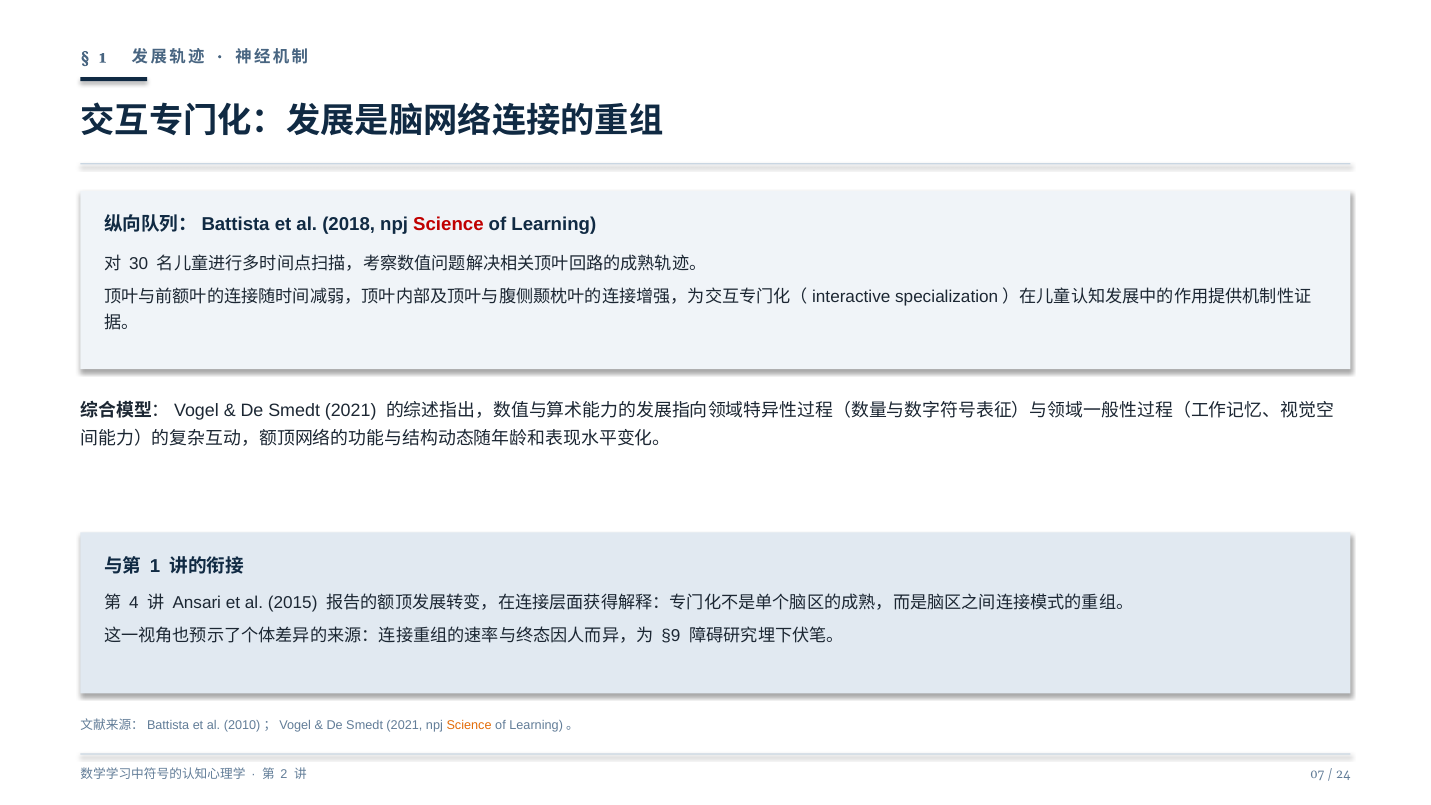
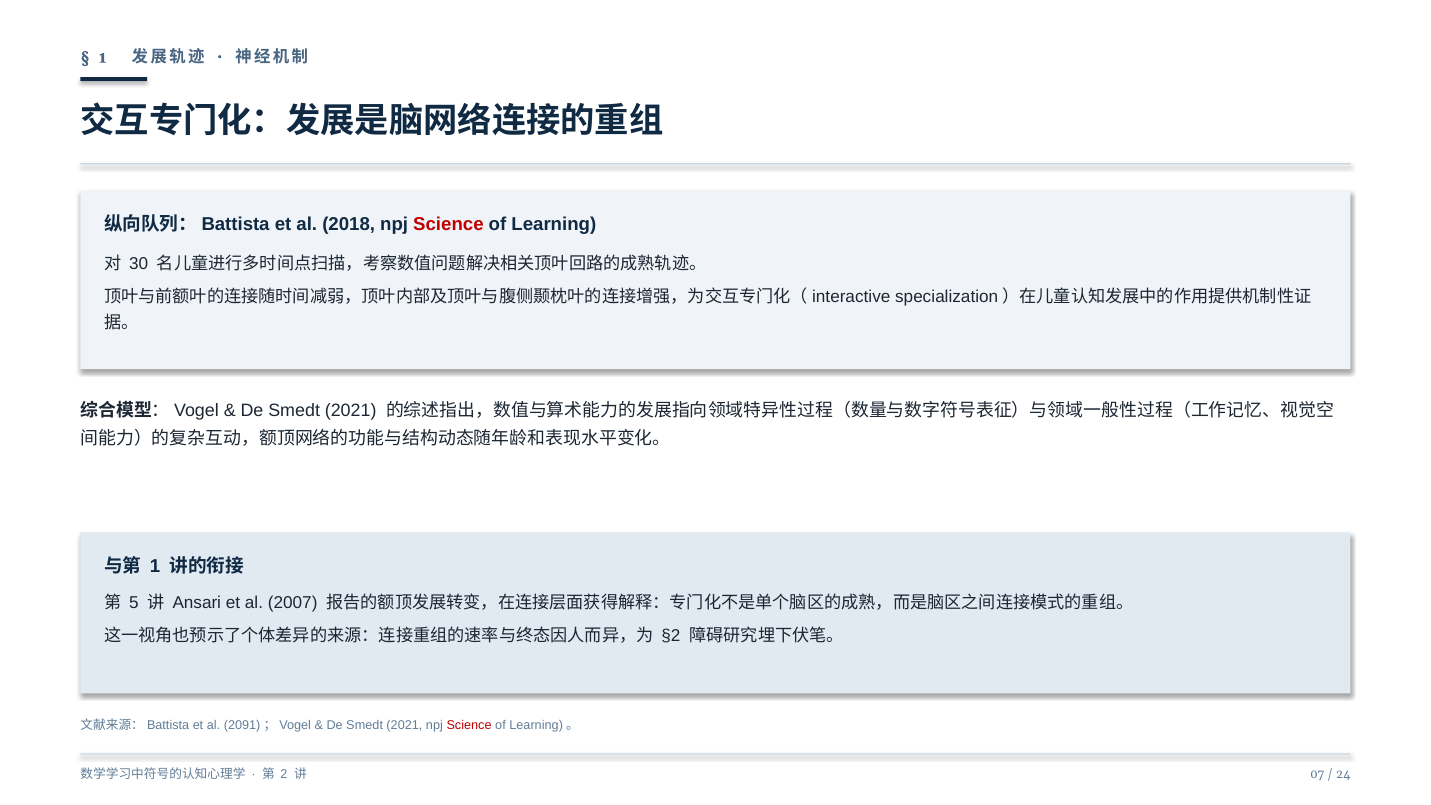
4: 4 -> 5 (134, 603)
2015: 2015 -> 2007 (293, 603)
§9: §9 -> §2 (671, 636)
2010: 2010 -> 2091 (242, 726)
Science colour: orange -> red (469, 726)
